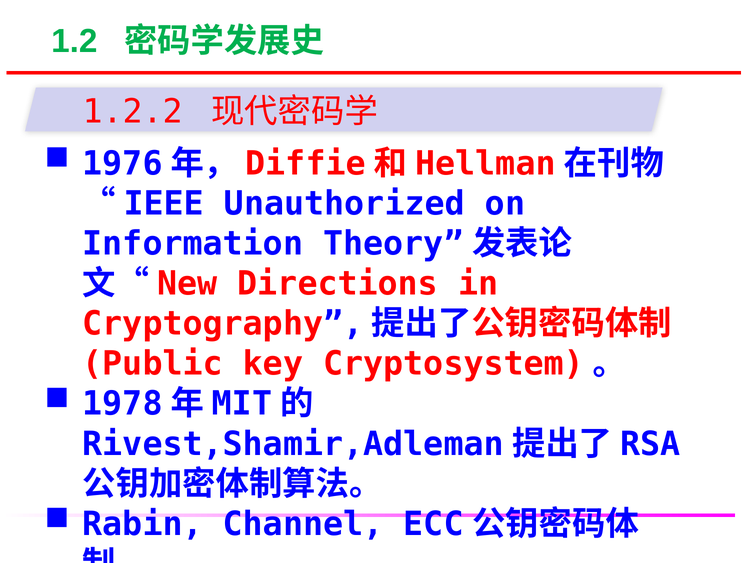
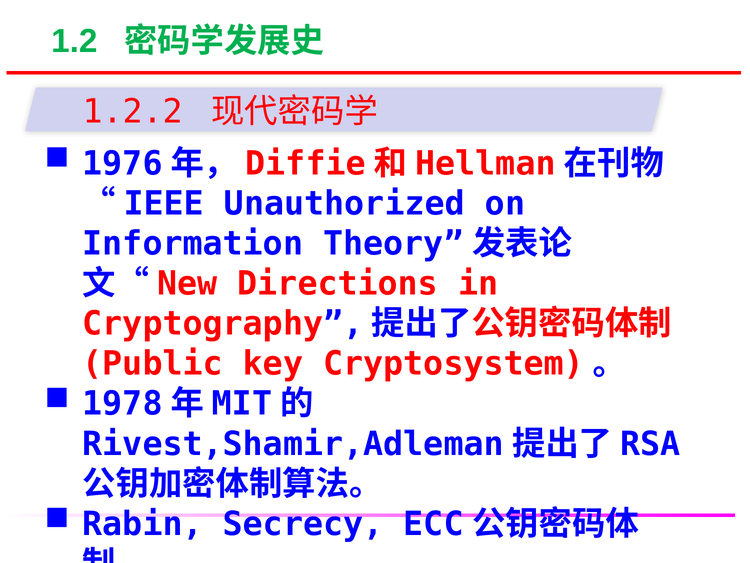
Channel: Channel -> Secrecy (303, 524)
